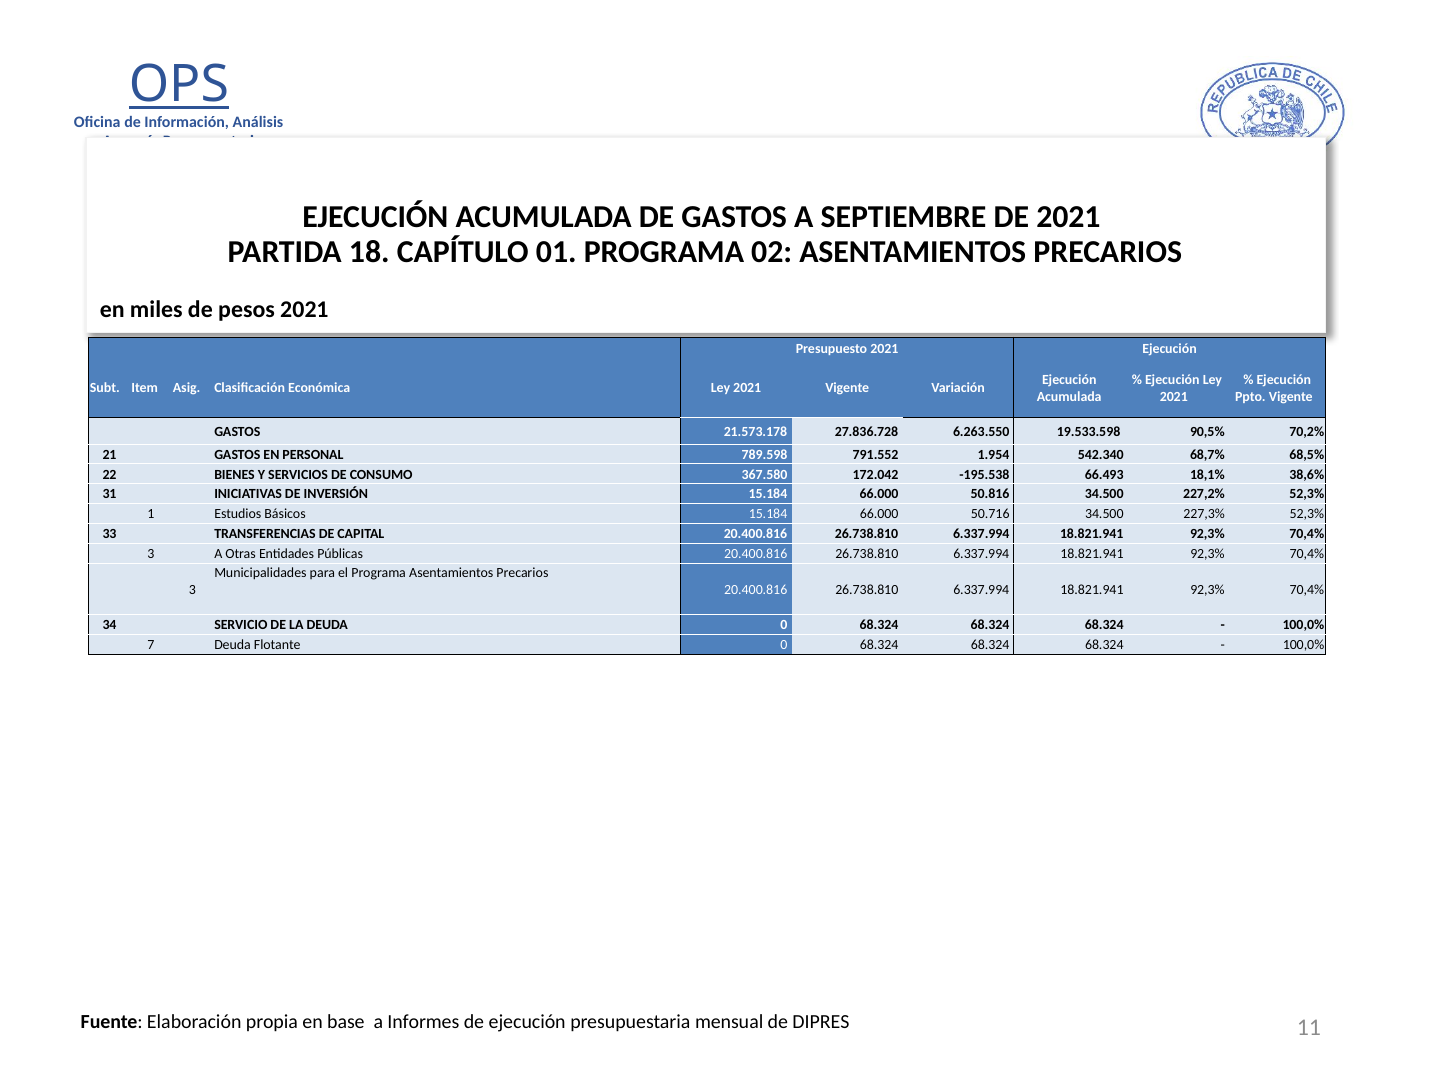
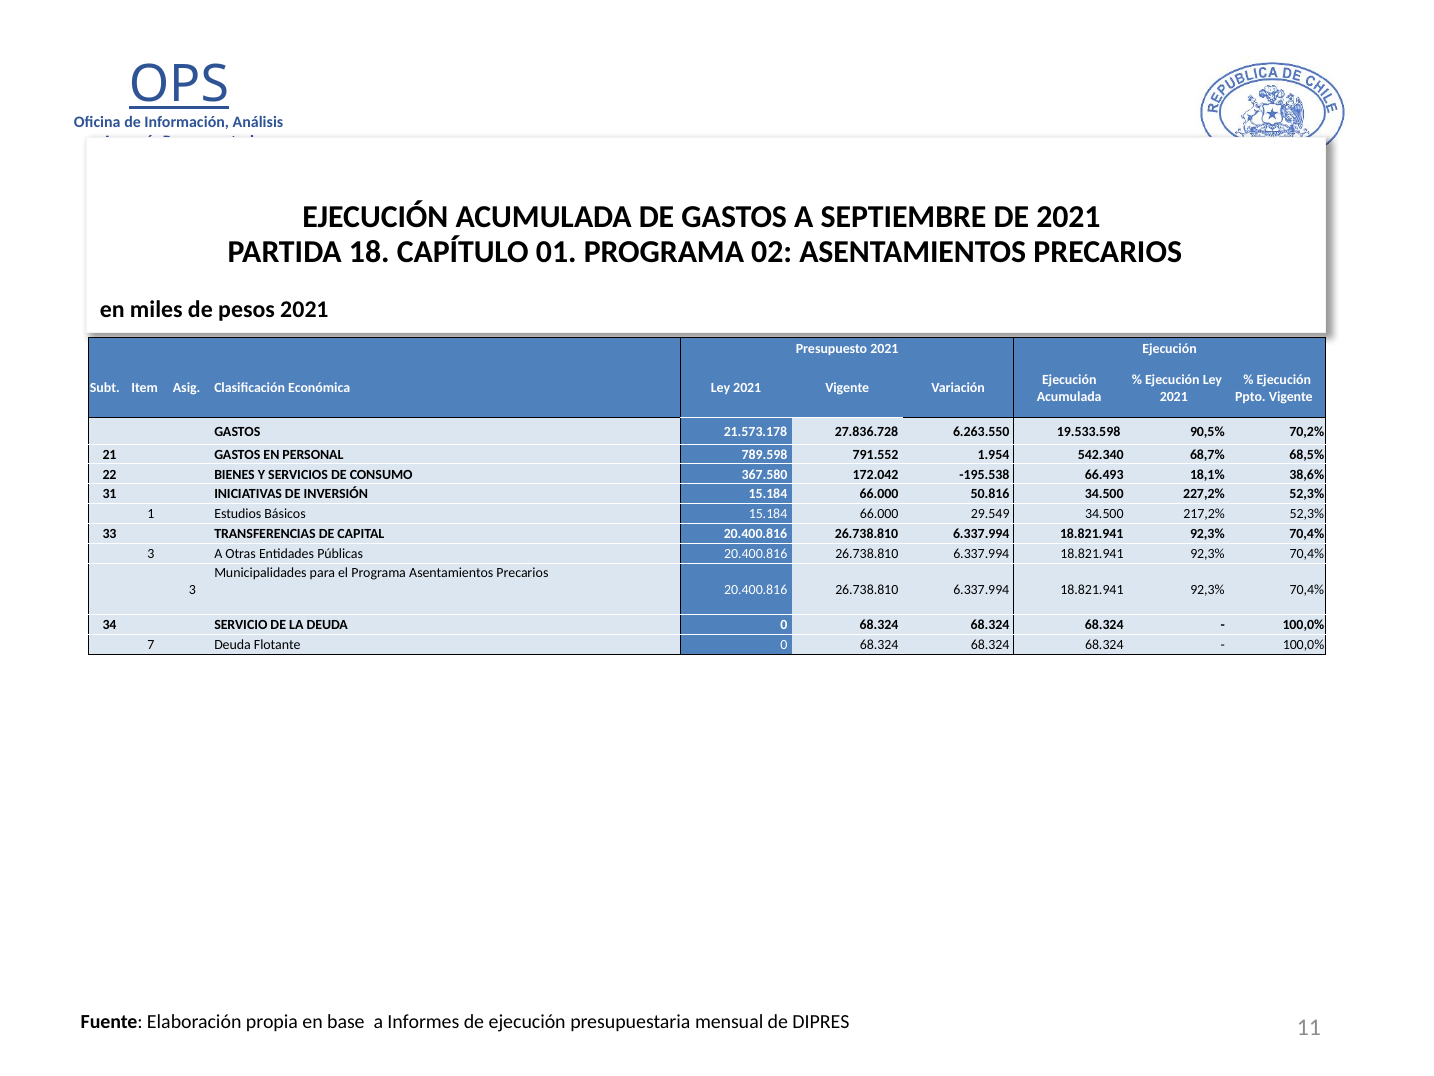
50.716: 50.716 -> 29.549 (990, 514)
227,3%: 227,3% -> 217,2% (1204, 514)
